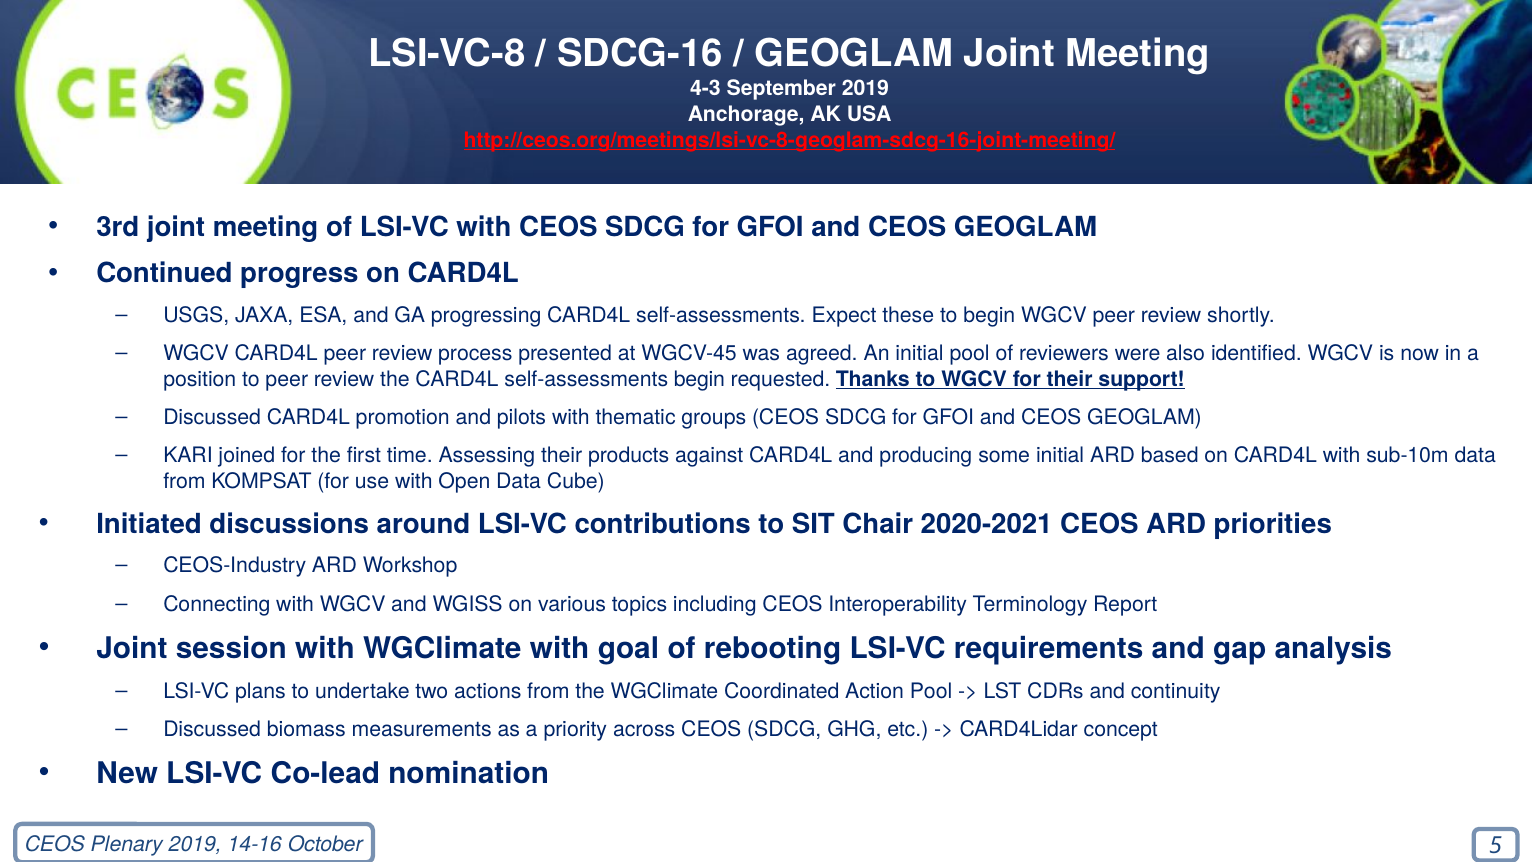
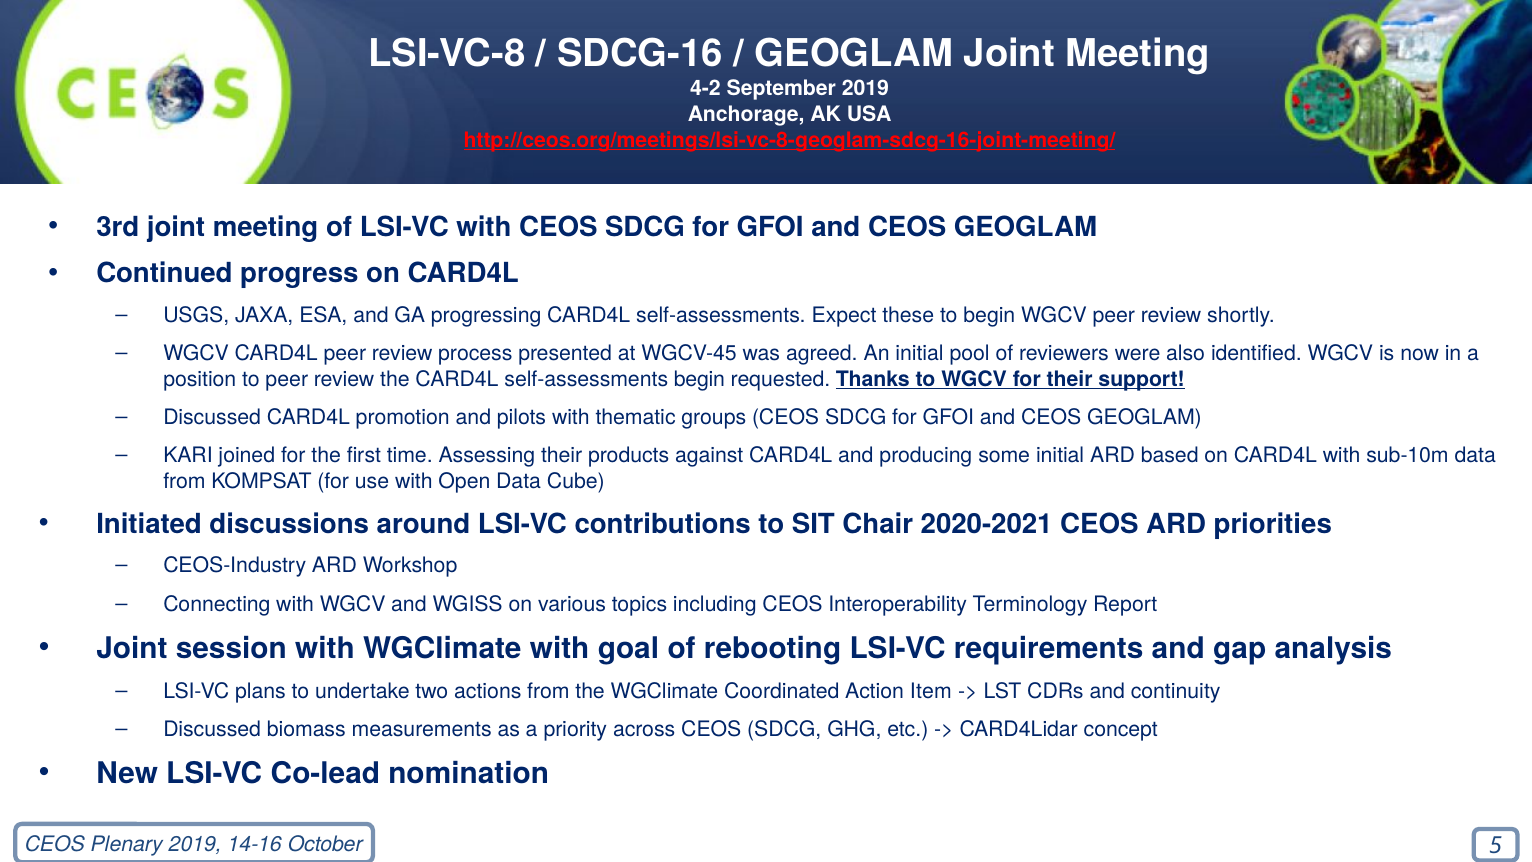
4-3: 4-3 -> 4-2 (706, 89)
Action Pool: Pool -> Item (931, 691)
